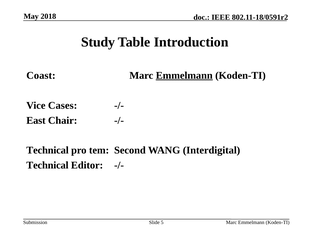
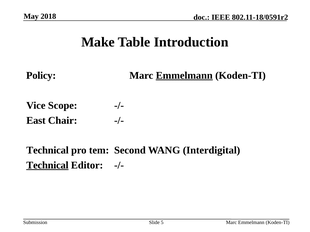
Study: Study -> Make (98, 42)
Coast: Coast -> Policy (41, 76)
Cases: Cases -> Scope (63, 106)
Technical underline: none -> present (47, 166)
